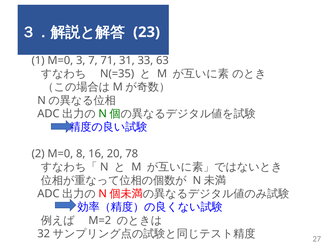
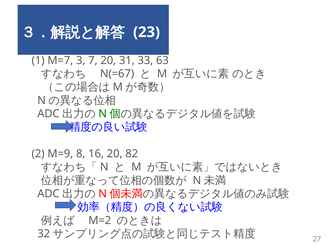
1 M=0: M=0 -> M=7 (60, 60)
7 71: 71 -> 20 (108, 60)
N(=35: N(=35 -> N(=67 (117, 74)
2 M=0: M=0 -> M=9 (60, 154)
78: 78 -> 82 (132, 154)
